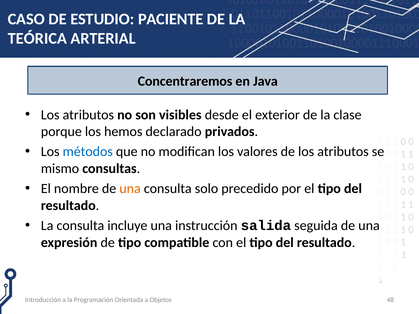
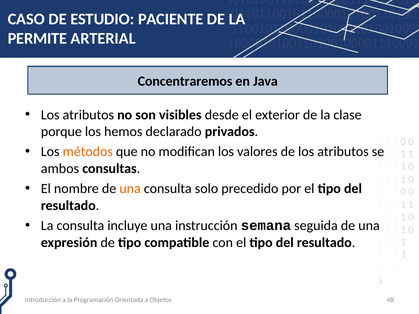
TEÓRICA: TEÓRICA -> PERMITE (37, 39)
métodos colour: blue -> orange (88, 152)
mismo: mismo -> ambos (60, 169)
salida: salida -> semana (266, 226)
